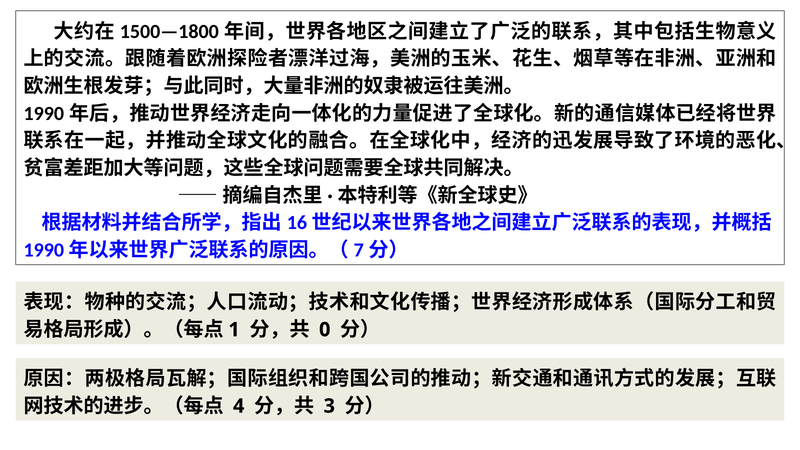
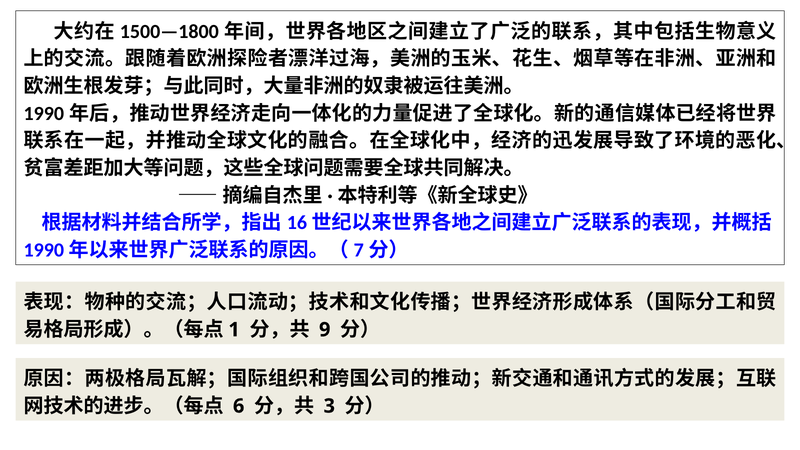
0: 0 -> 9 (325, 330)
4: 4 -> 6 (239, 406)
